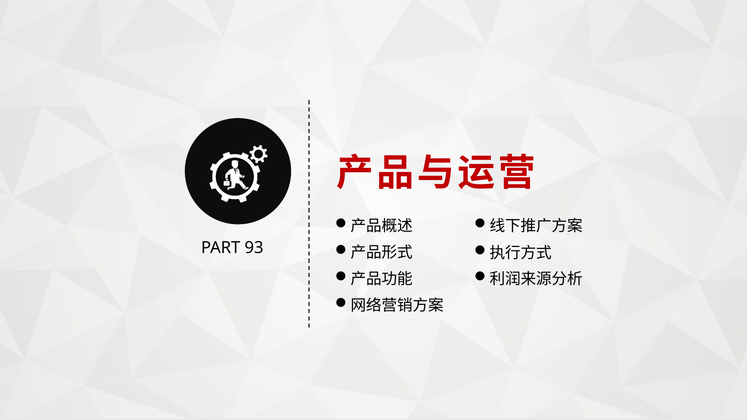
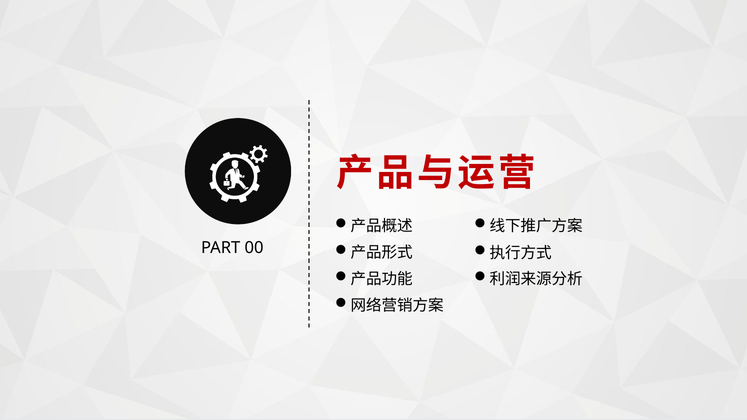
93: 93 -> 00 (254, 248)
